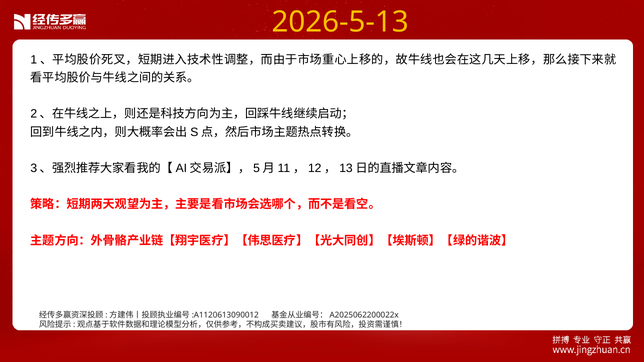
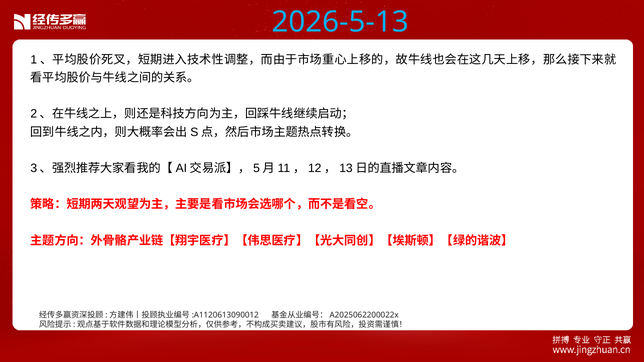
2026-5-13 colour: yellow -> light blue (340, 22)
